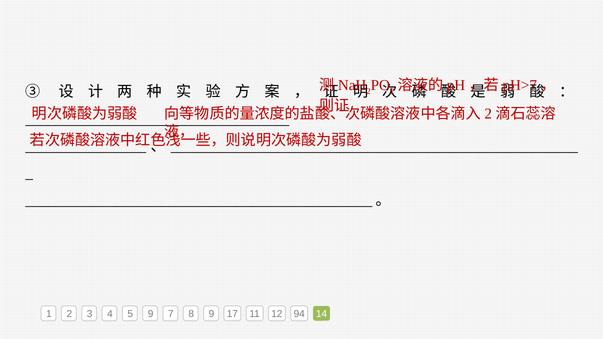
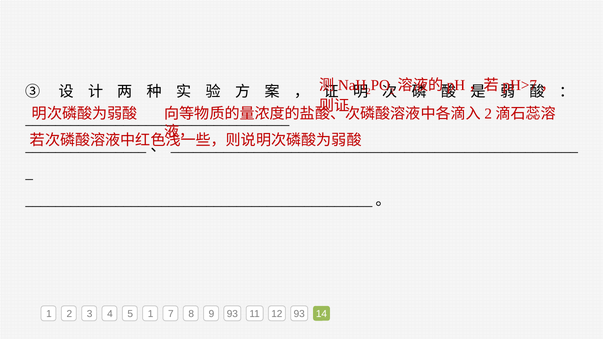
5 9: 9 -> 1 (151, 314)
9 17: 17 -> 93 (232, 314)
12 94: 94 -> 93 (299, 314)
